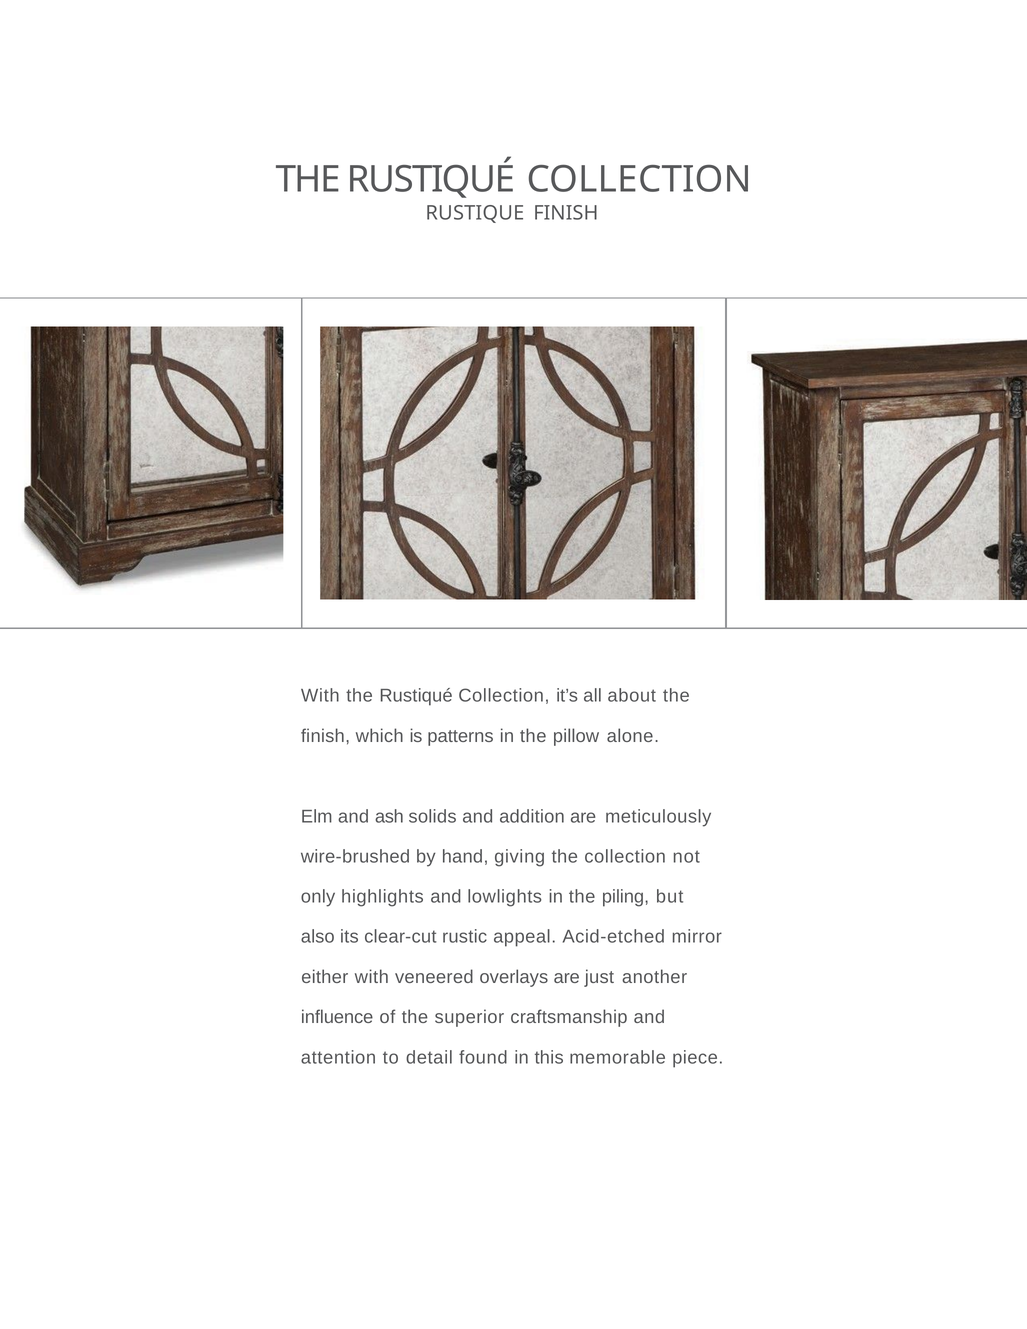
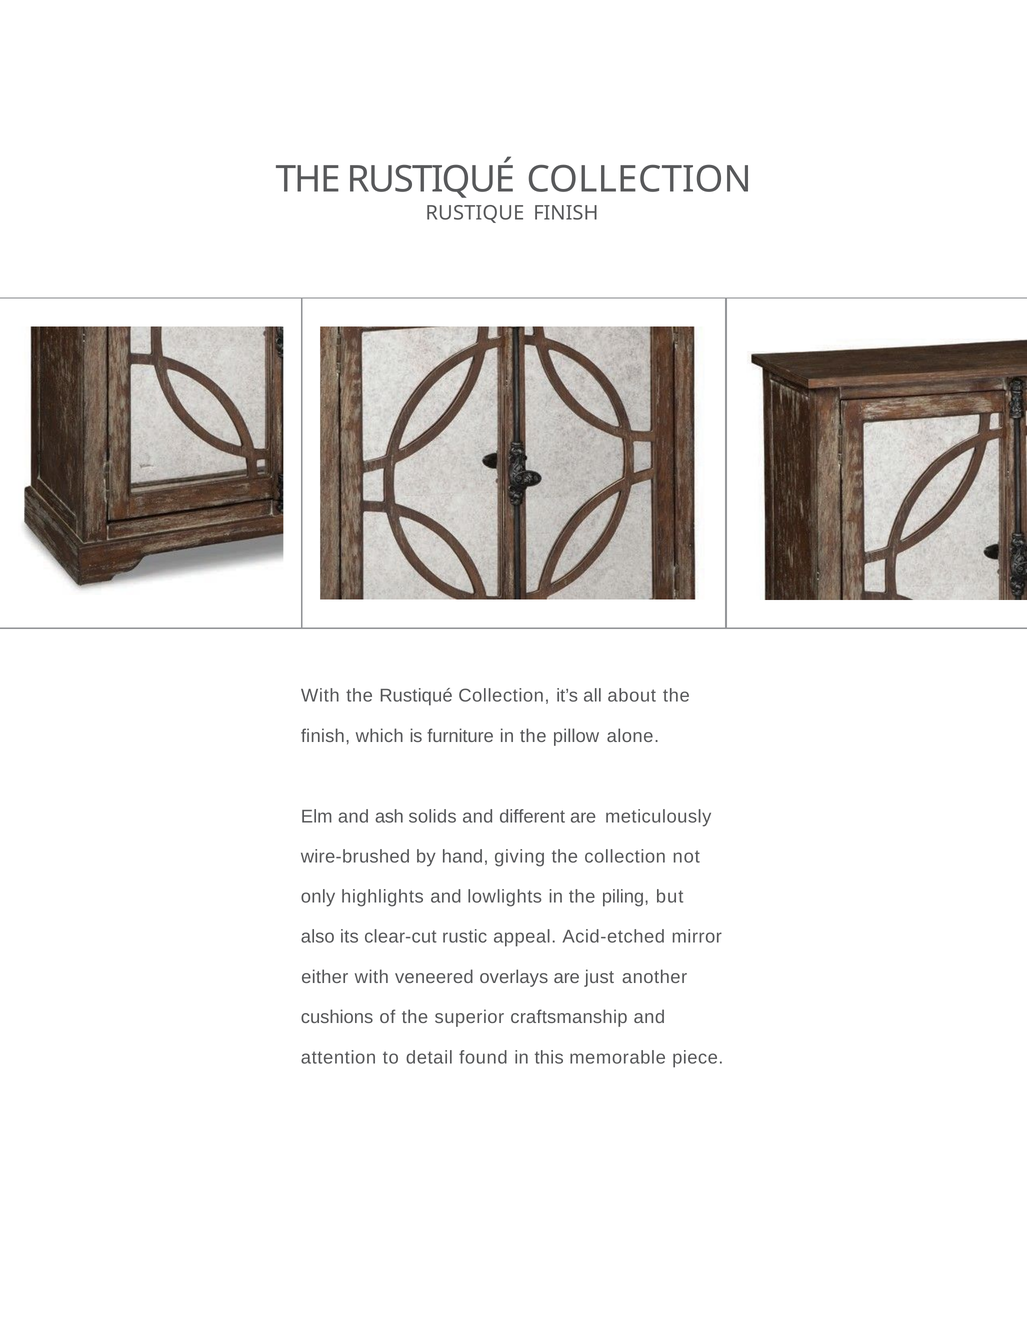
patterns: patterns -> furniture (461, 736)
addition: addition -> different (532, 817)
influence: influence -> cushions (337, 1017)
